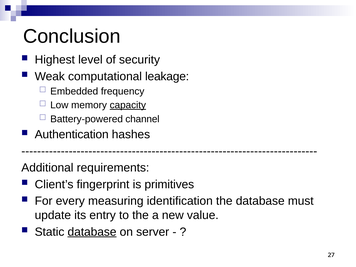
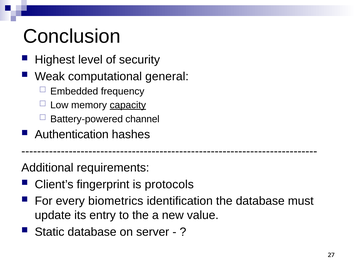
leakage: leakage -> general (167, 76)
primitives: primitives -> protocols (169, 184)
measuring: measuring -> biometrics (116, 201)
database underline: present -> none (92, 232)
